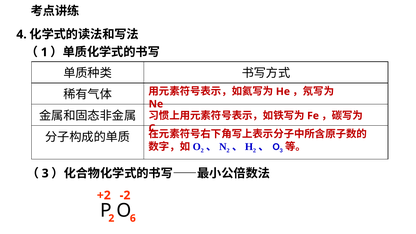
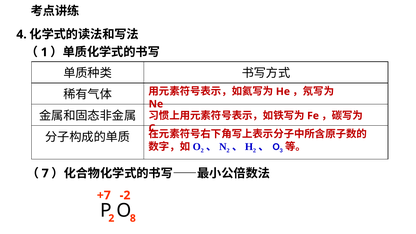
3: 3 -> 7 (45, 173)
+2: +2 -> +7 (104, 195)
6: 6 -> 8 (133, 218)
